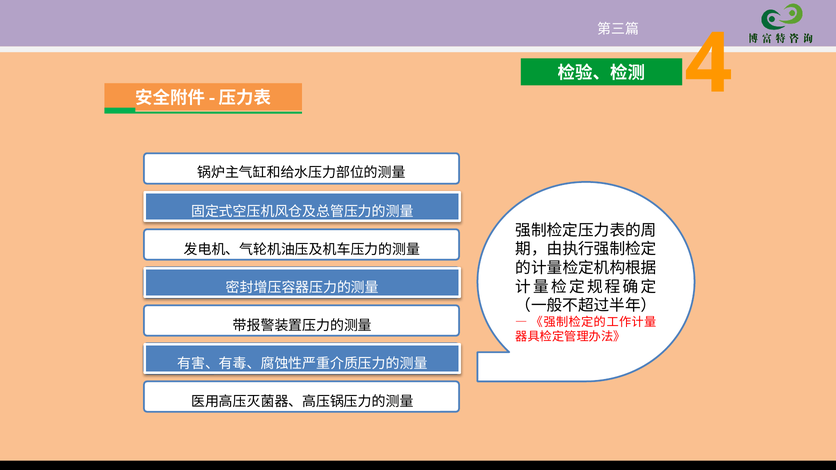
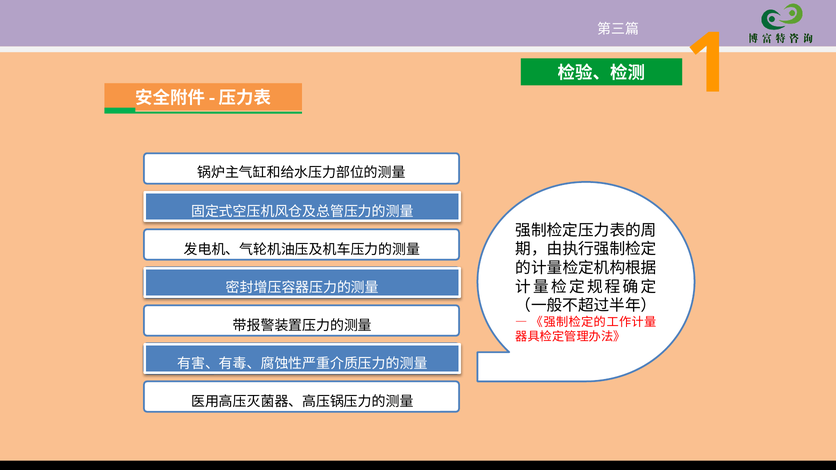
4: 4 -> 1 (708, 64)
